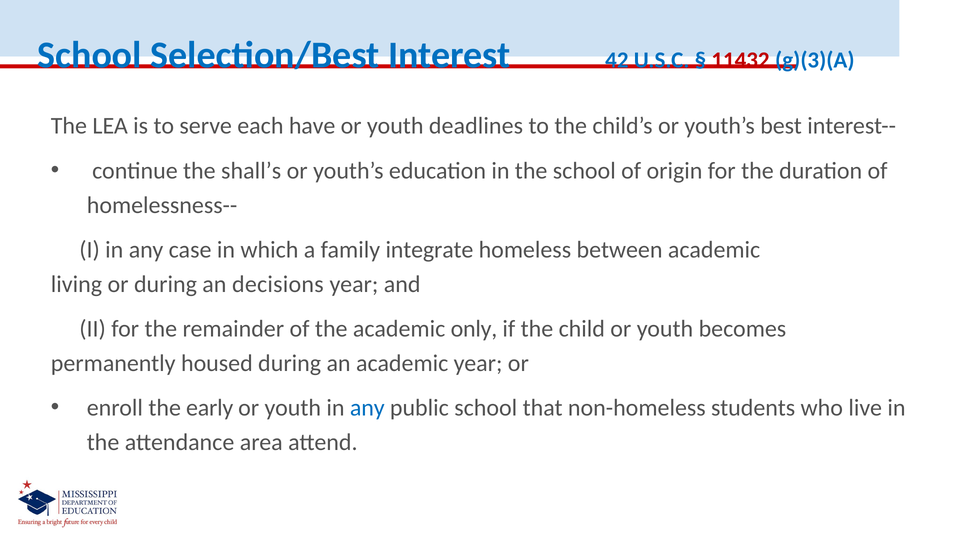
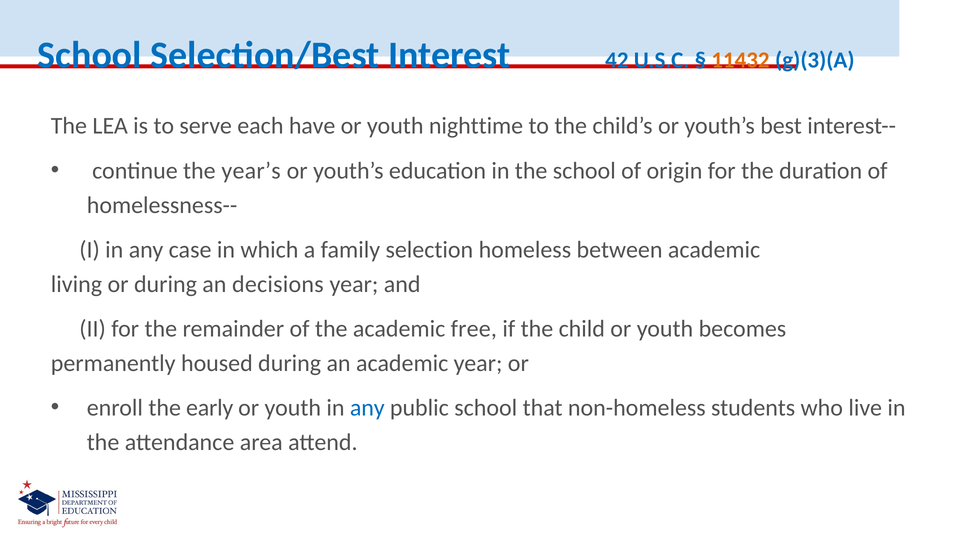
11432 colour: red -> orange (740, 60)
deadlines: deadlines -> nighttime (476, 126)
shall’s: shall’s -> year’s (251, 171)
integrate: integrate -> selection (429, 250)
only: only -> free (474, 329)
